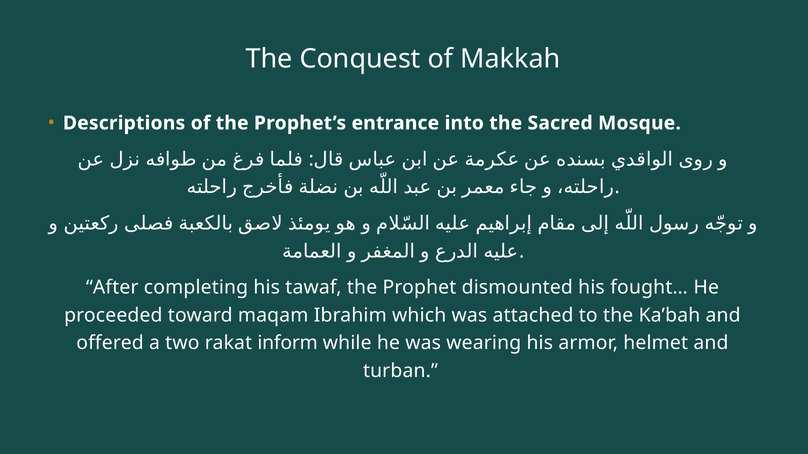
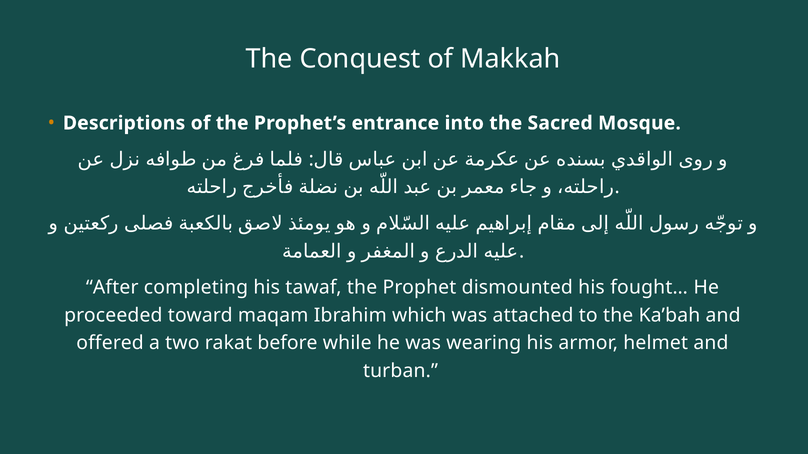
inform: inform -> before (288, 343)
